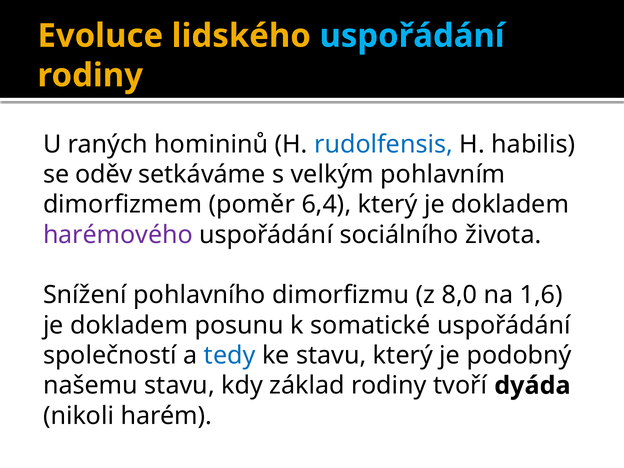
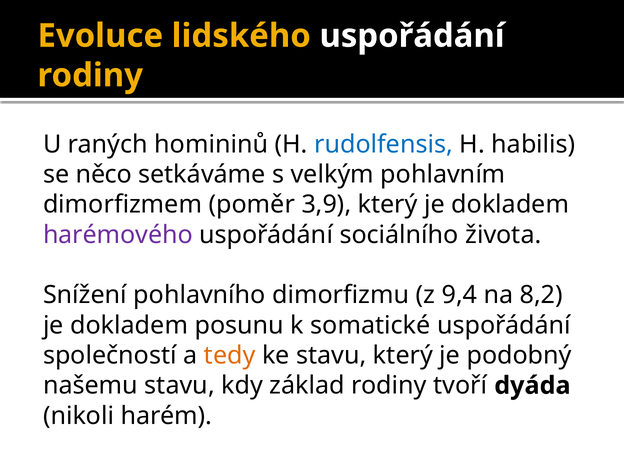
uspořádání colour: light blue -> white (412, 36)
oděv: oděv -> něco (104, 174)
6,4: 6,4 -> 3,9 (326, 205)
8,0: 8,0 -> 9,4 (459, 295)
1,6: 1,6 -> 8,2 (541, 295)
tedy colour: blue -> orange (230, 355)
